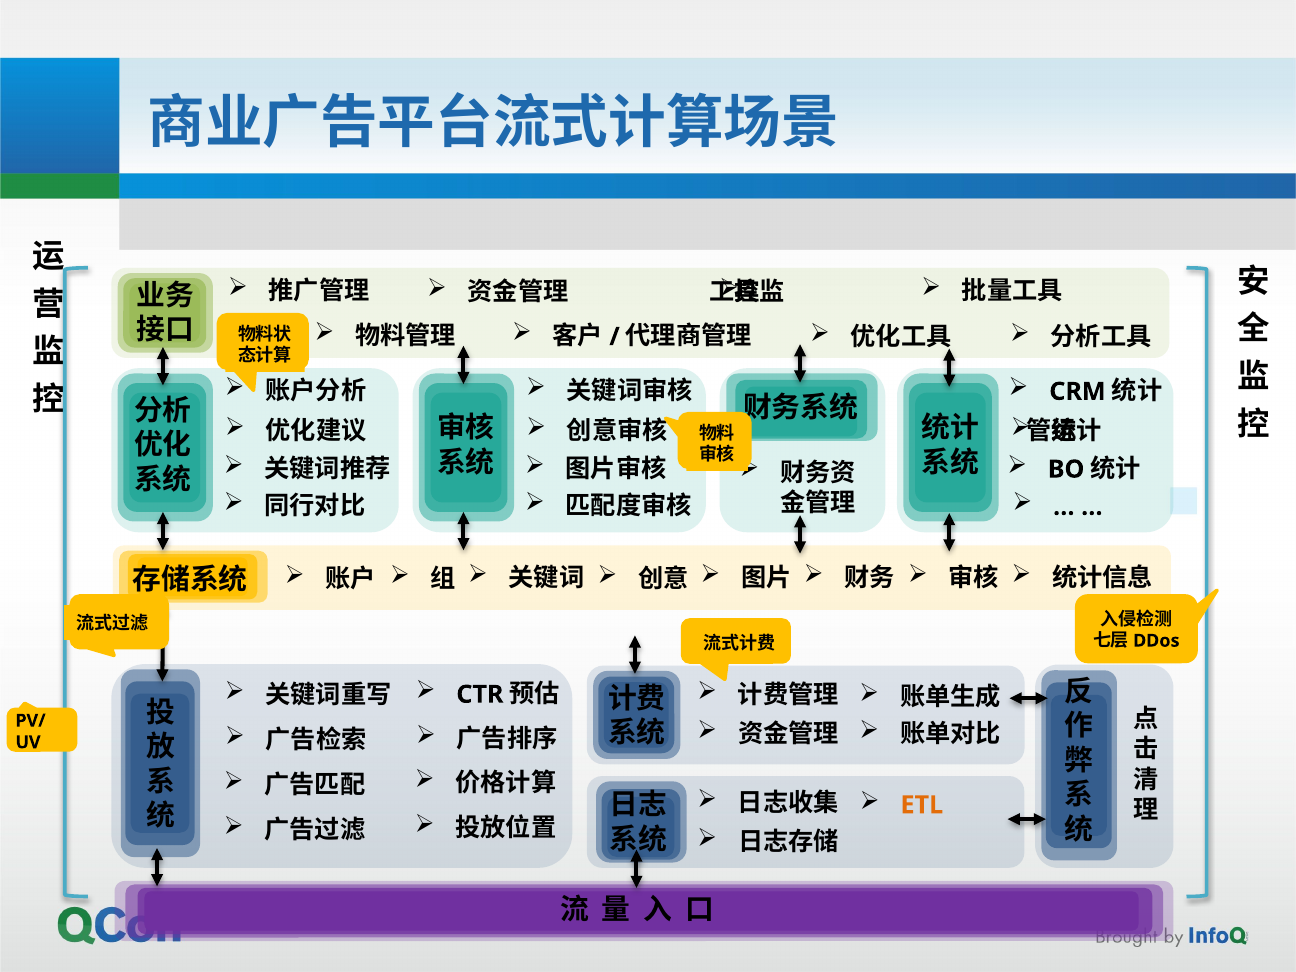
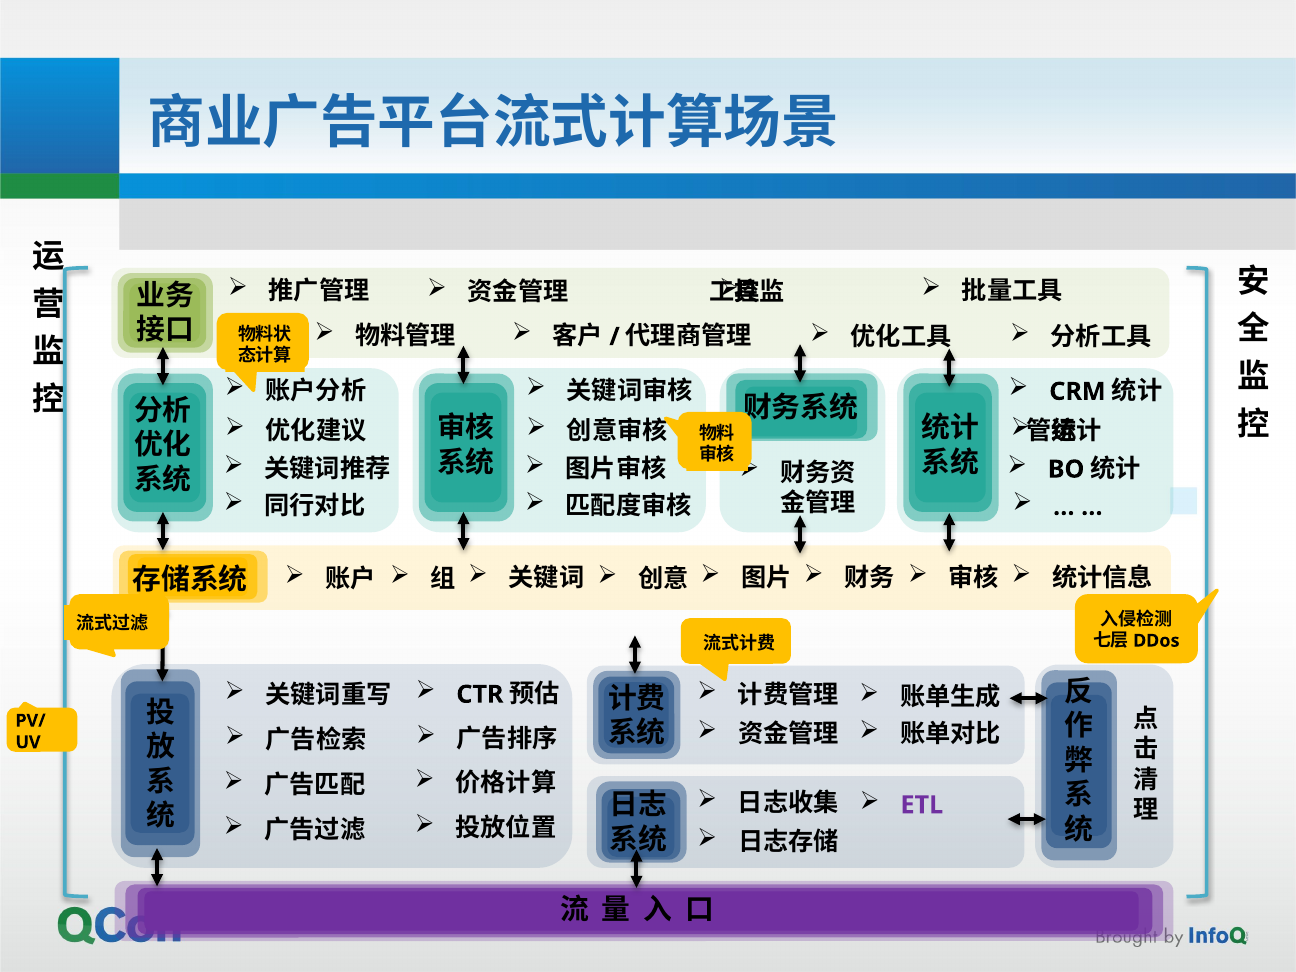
ETL colour: orange -> purple (922, 805)
